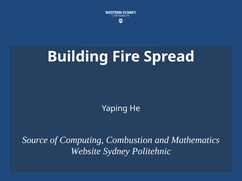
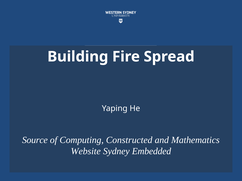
Combustion: Combustion -> Constructed (129, 140)
Politehnic: Politehnic -> Embedded (152, 152)
